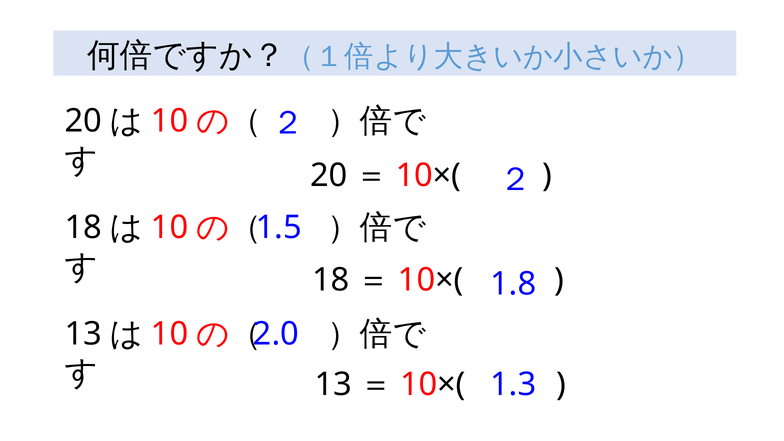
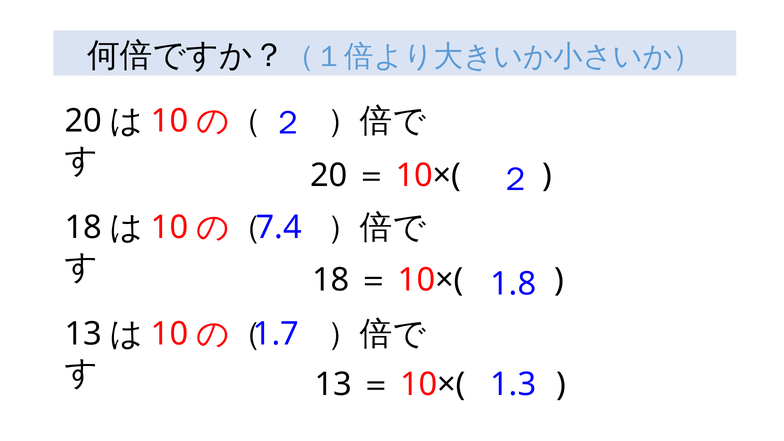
1.5: 1.5 -> 7.4 (279, 228)
2.0: 2.0 -> 1.7 (276, 334)
